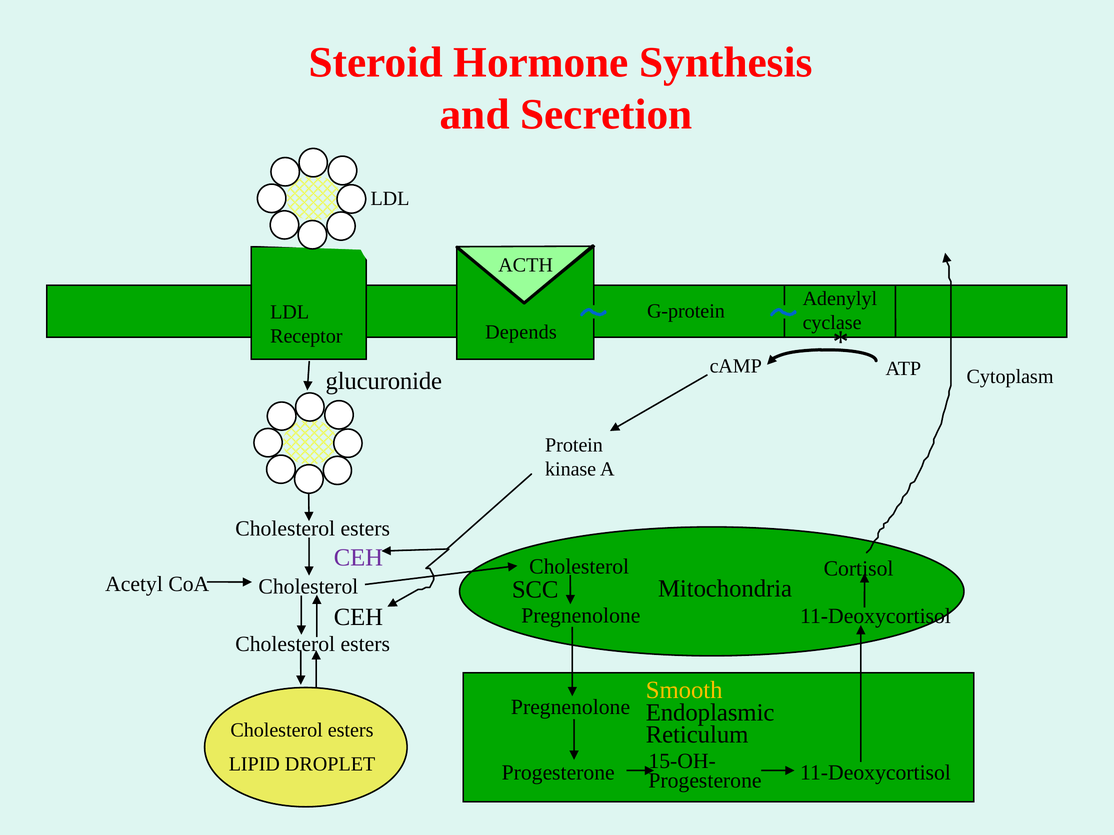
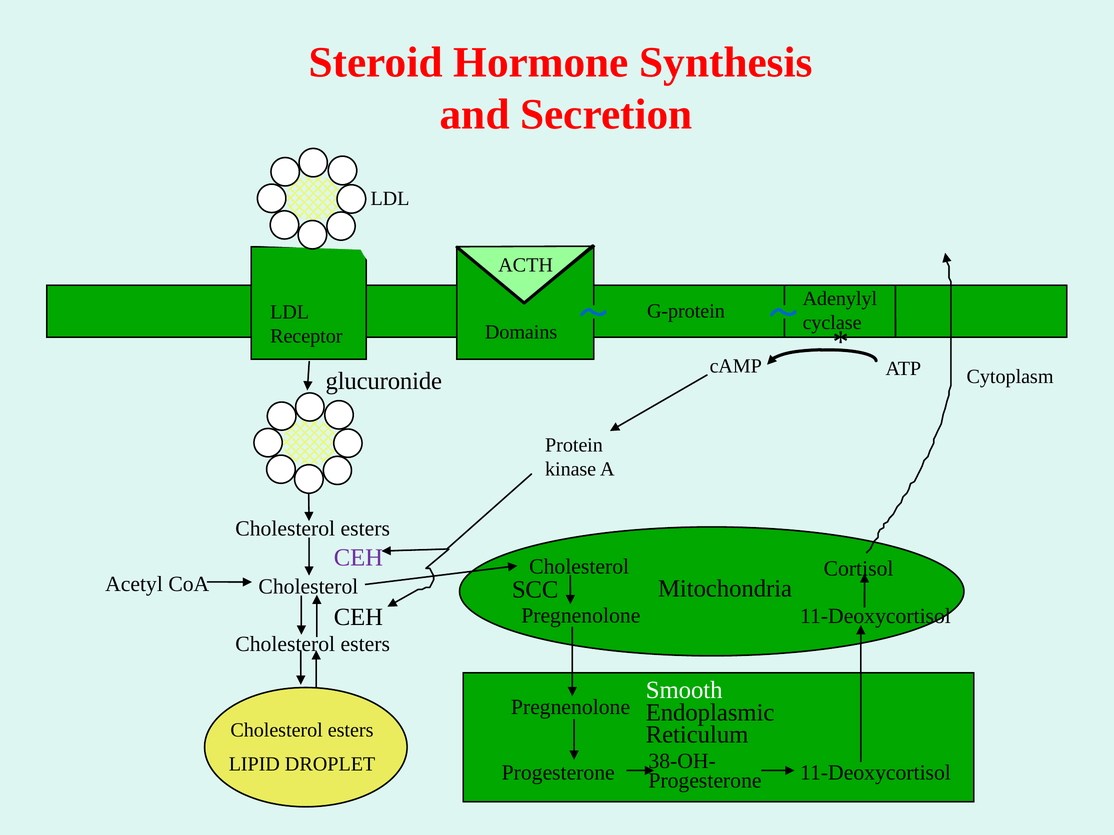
Depends: Depends -> Domains (521, 332)
Smooth colour: yellow -> white (684, 691)
15-OH-: 15-OH- -> 38-OH- (682, 761)
